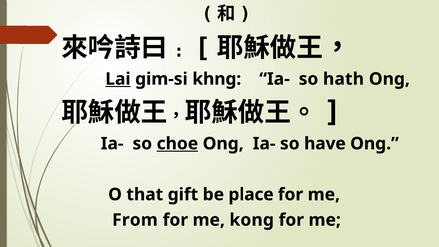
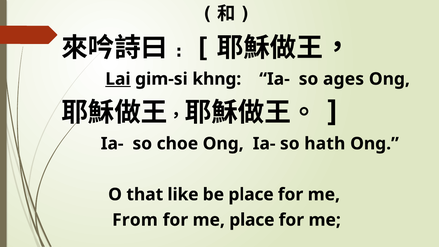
hath: hath -> ages (344, 79)
choe underline: present -> none (177, 144)
have: have -> hath (325, 144)
gift: gift -> like (183, 194)
me kong: kong -> place (252, 220)
